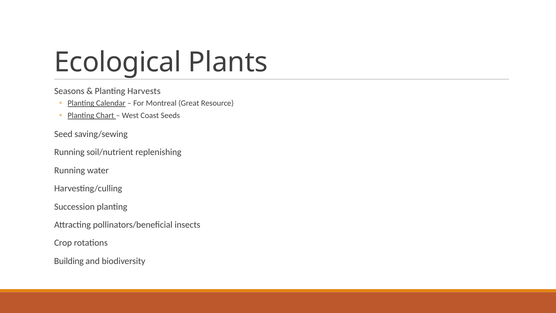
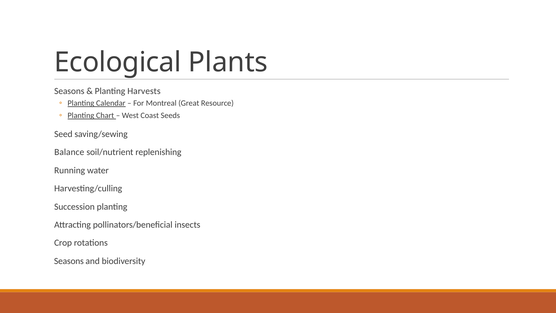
Running: Running -> Balance (69, 152)
Building: Building -> Seasons (69, 261)
